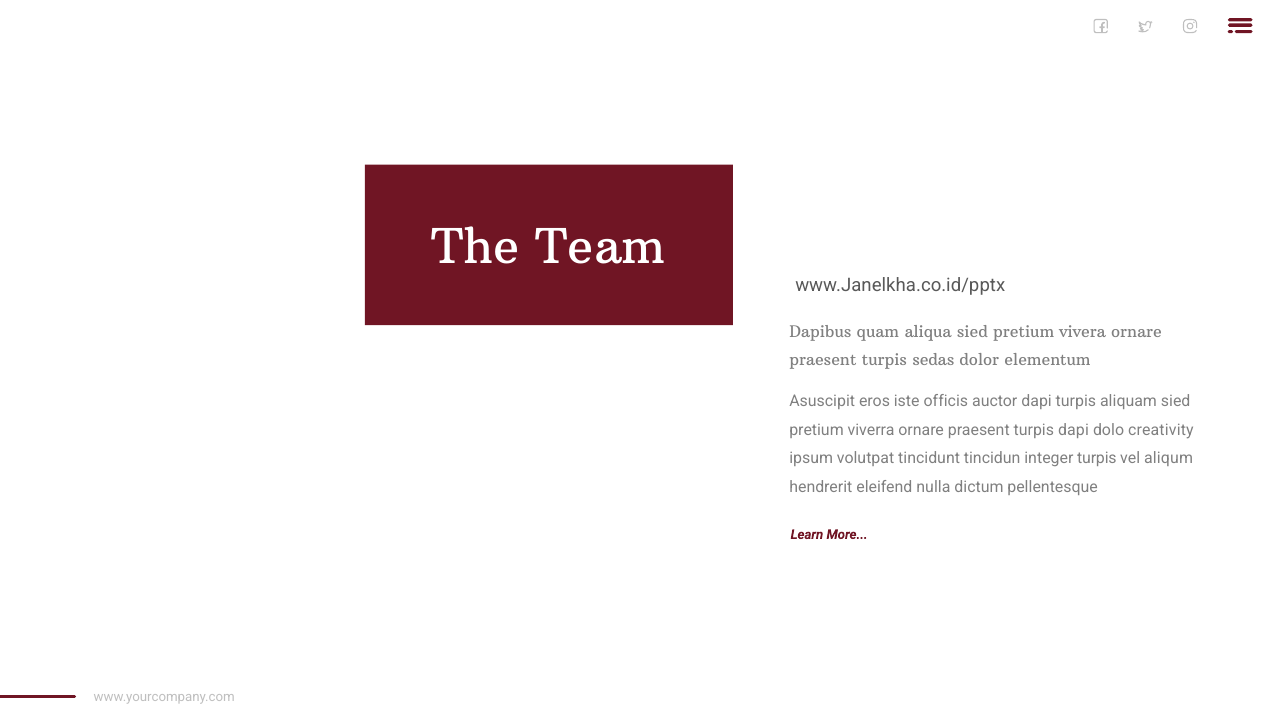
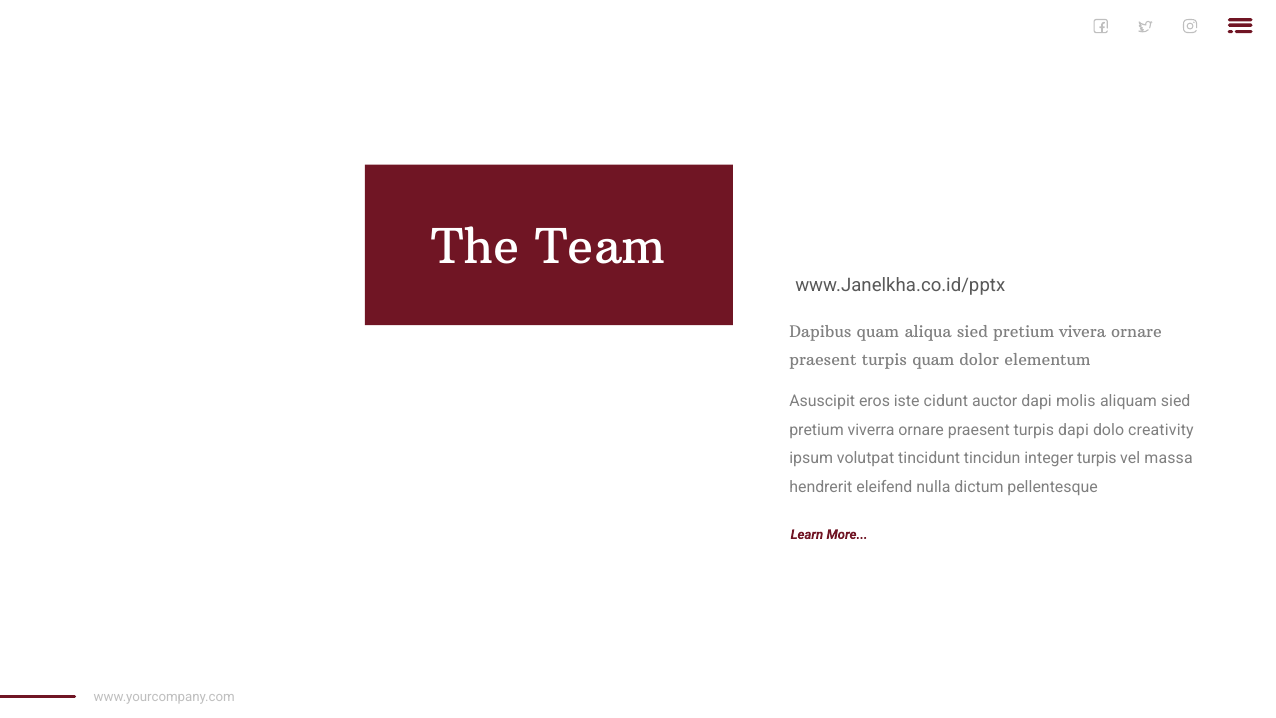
turpis sedas: sedas -> quam (933, 360)
officis: officis -> cidunt (946, 401)
dapi turpis: turpis -> molis (1076, 401)
aliqum: aliqum -> massa (1169, 458)
